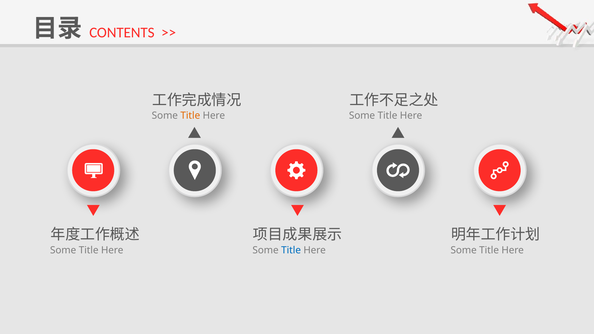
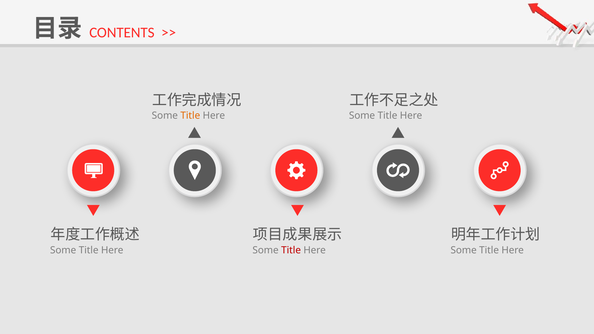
Title colour: blue -> red (291, 250)
